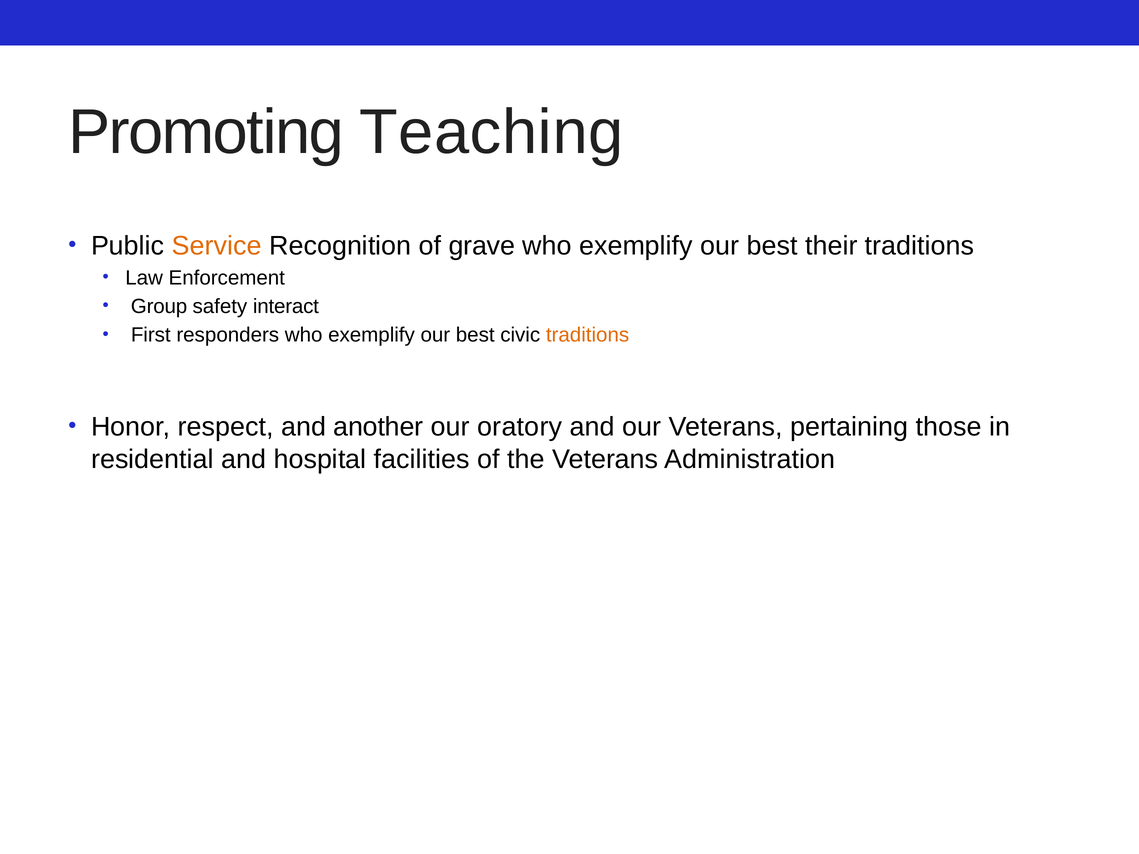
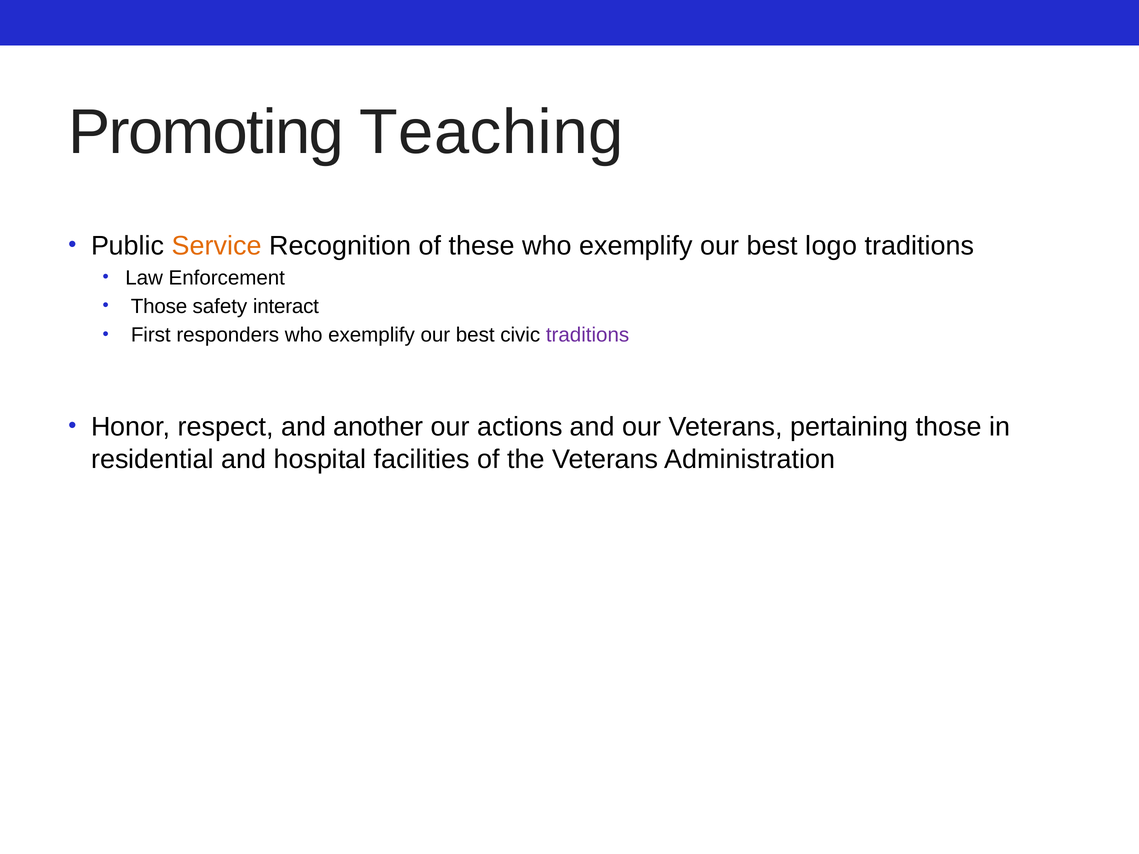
grave: grave -> these (482, 246)
their: their -> logo (831, 246)
Group: Group -> Those (159, 307)
traditions colour: orange -> purple (588, 335)
oratory: oratory -> actions (520, 427)
